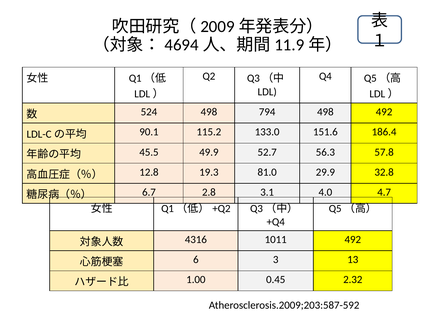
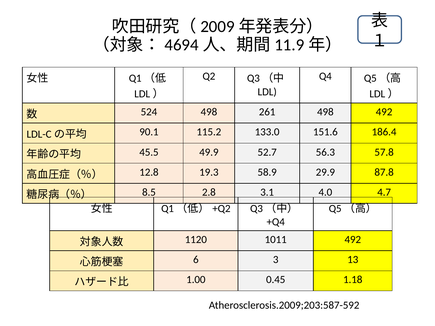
794: 794 -> 261 (267, 112)
81.0: 81.0 -> 58.9 (267, 172)
32.8: 32.8 -> 87.8 (384, 172)
6.7: 6.7 -> 8.5 (149, 192)
4316: 4316 -> 1120 (196, 240)
2.32: 2.32 -> 1.18 (353, 280)
